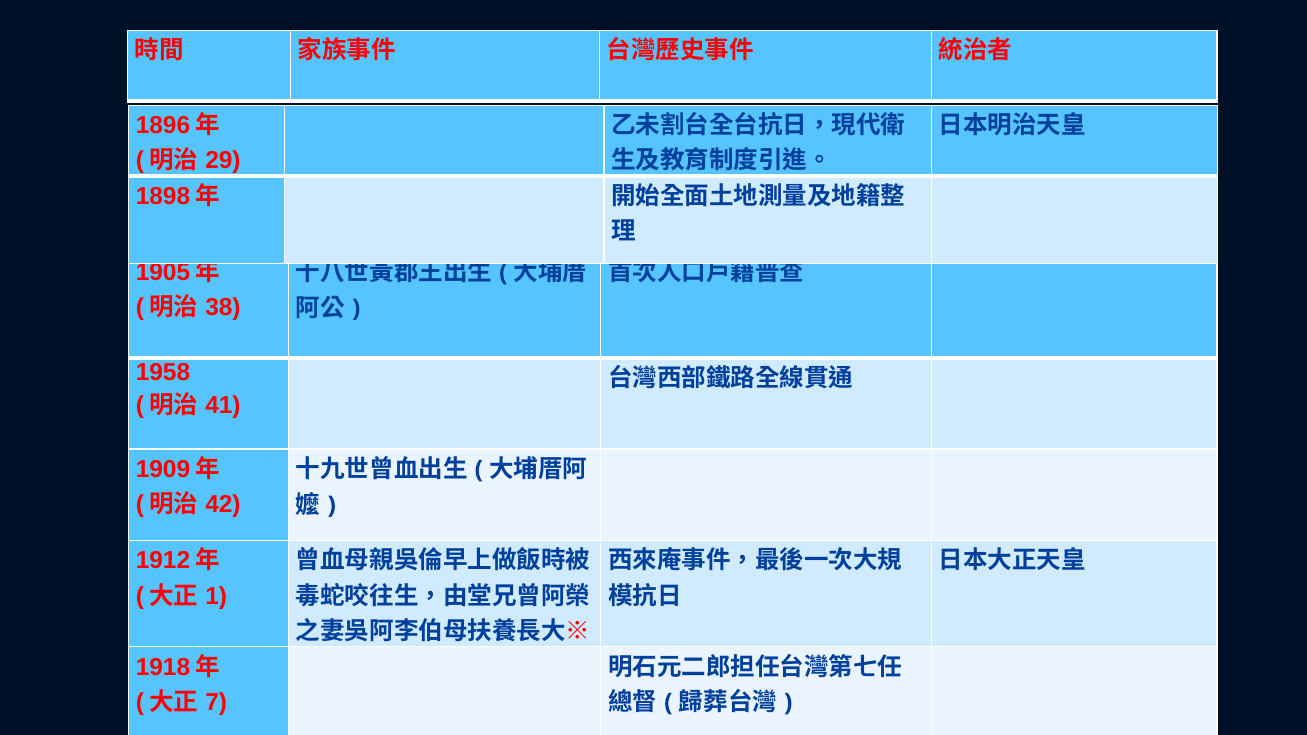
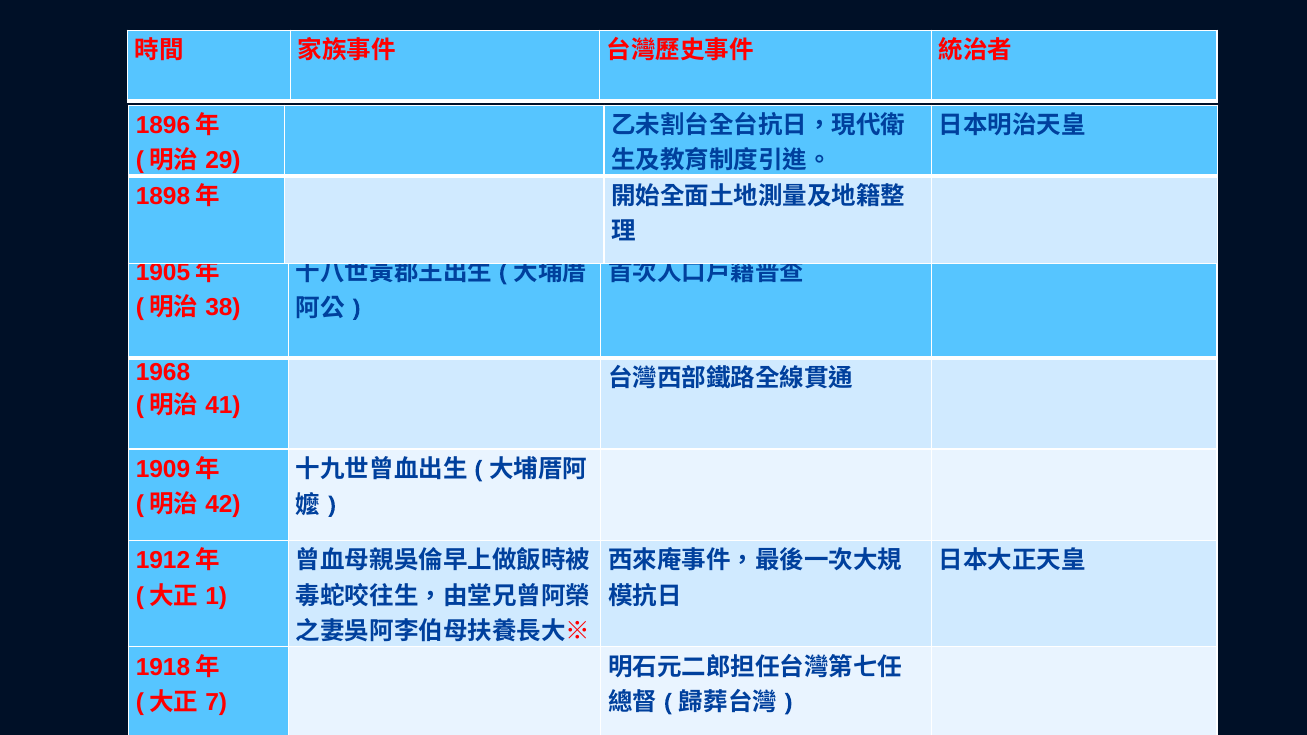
1958: 1958 -> 1968 (163, 372)
